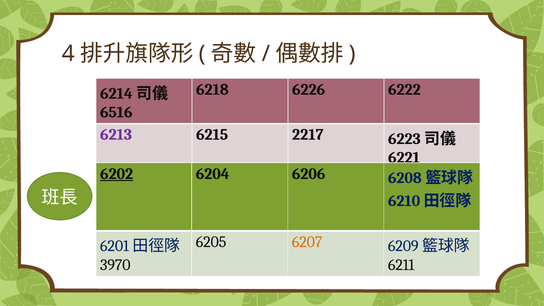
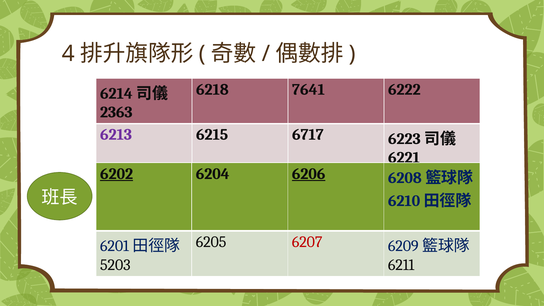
6226: 6226 -> 7641 (308, 89)
6516: 6516 -> 2363 (116, 112)
2217: 2217 -> 6717 (308, 135)
6206 underline: none -> present (309, 174)
6207 colour: orange -> red (307, 242)
3970: 3970 -> 5203 (115, 265)
